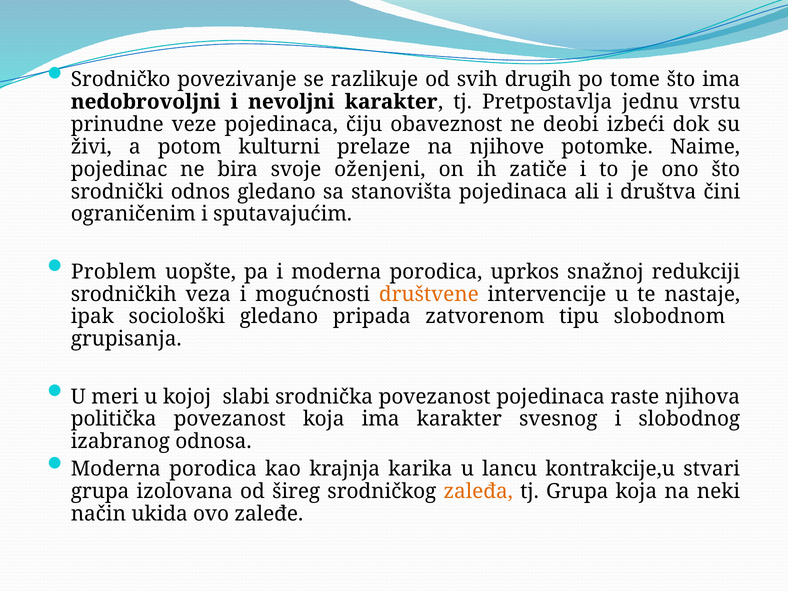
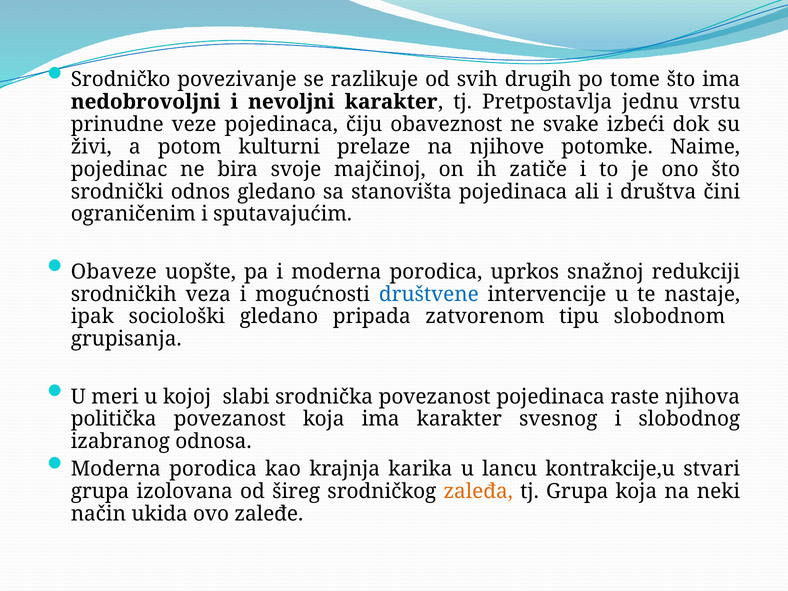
deobi: deobi -> svake (571, 124)
oženjeni: oženjeni -> majčinoj (380, 169)
Problem: Problem -> Obaveze (114, 272)
društvene colour: orange -> blue (429, 294)
